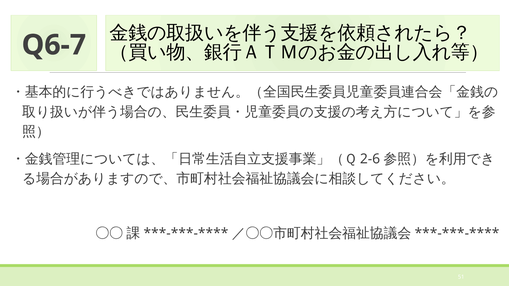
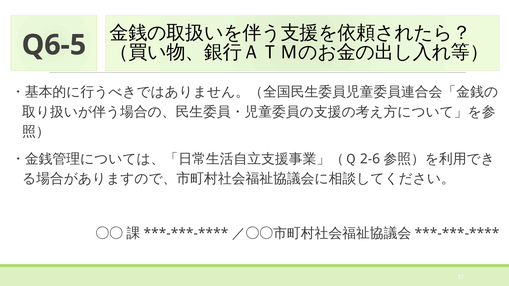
Q6-7: Q6-7 -> Q6-5 (54, 45)
